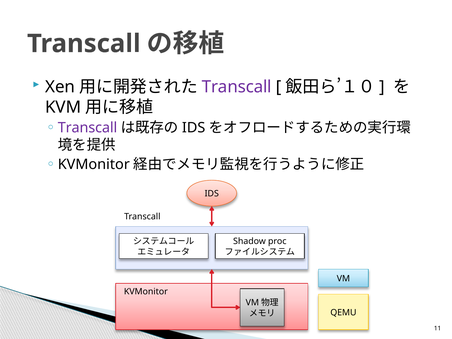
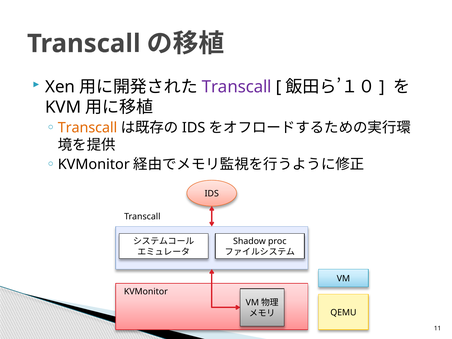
Transcall colour: purple -> orange (88, 128)
